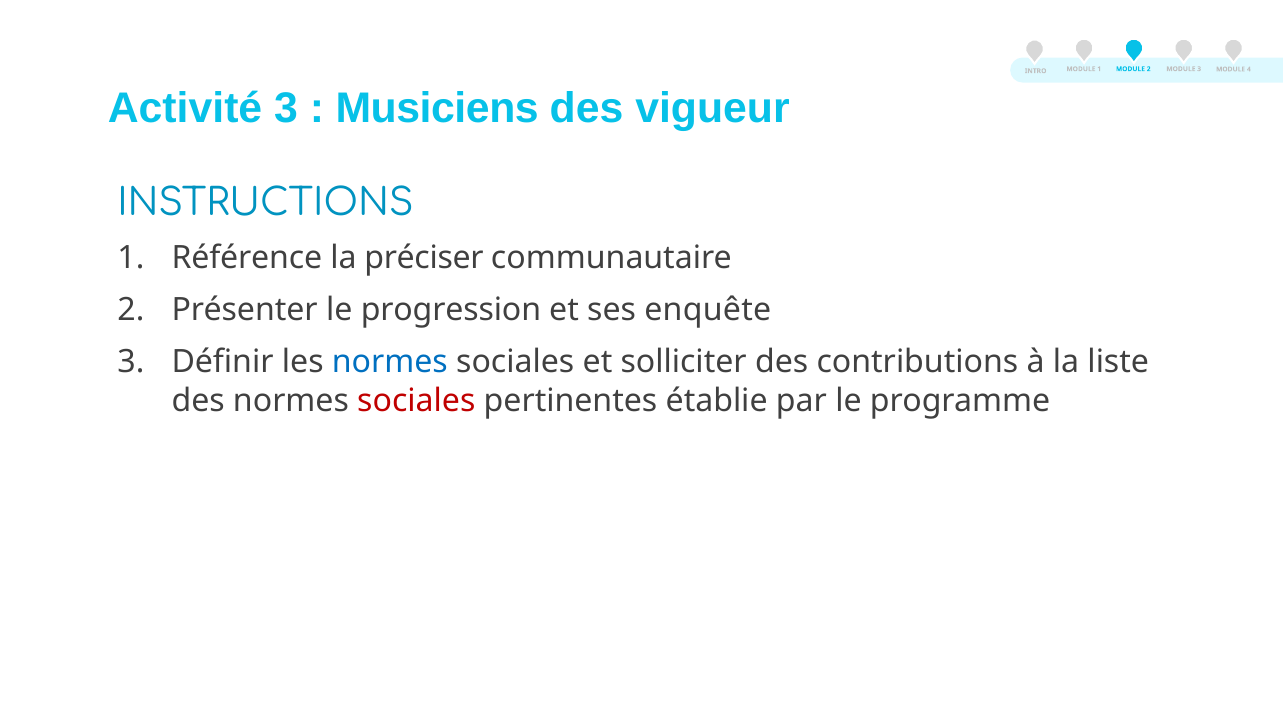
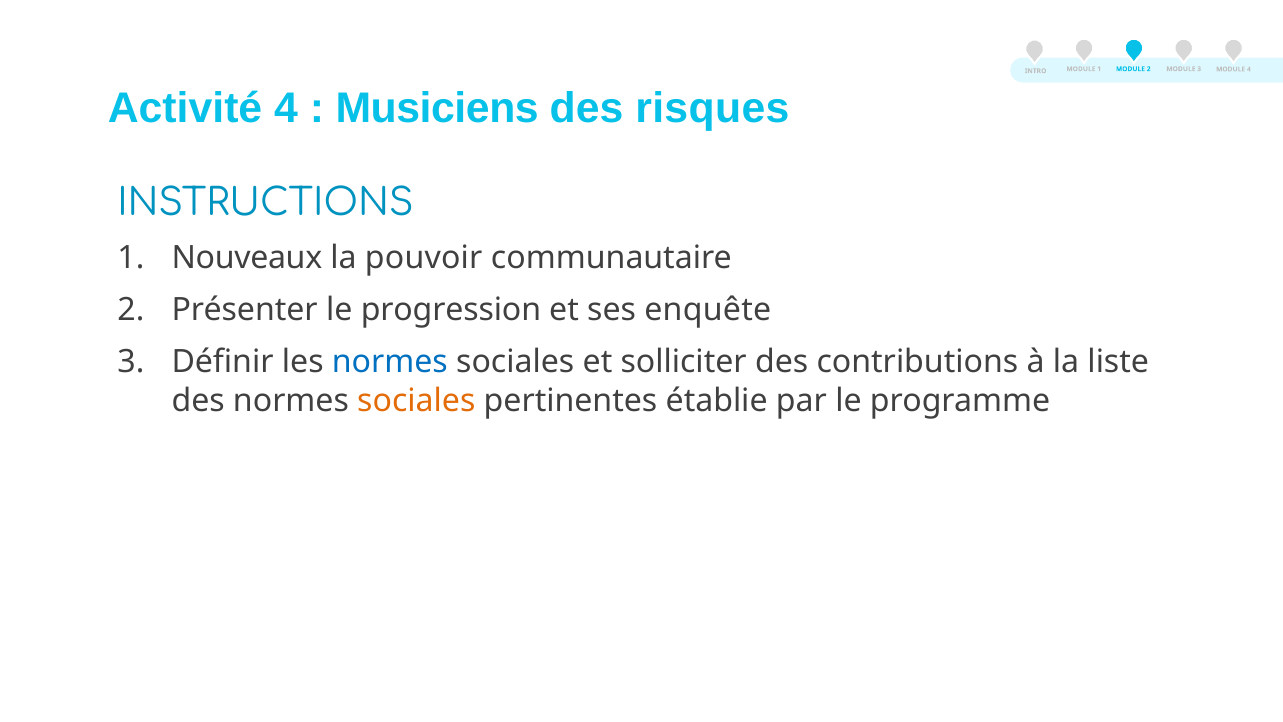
Activité 3: 3 -> 4 (286, 109)
vigueur: vigueur -> risques (712, 109)
Référence: Référence -> Nouveaux (247, 258)
préciser: préciser -> pouvoir (424, 258)
sociales colour: red -> orange (416, 400)
